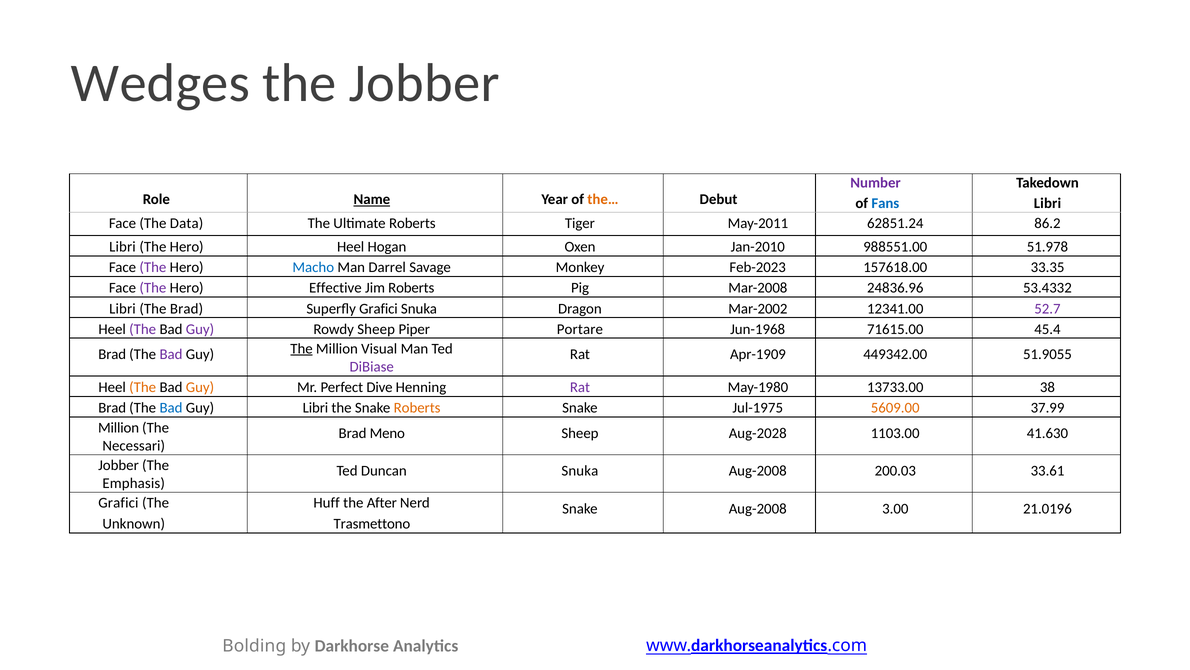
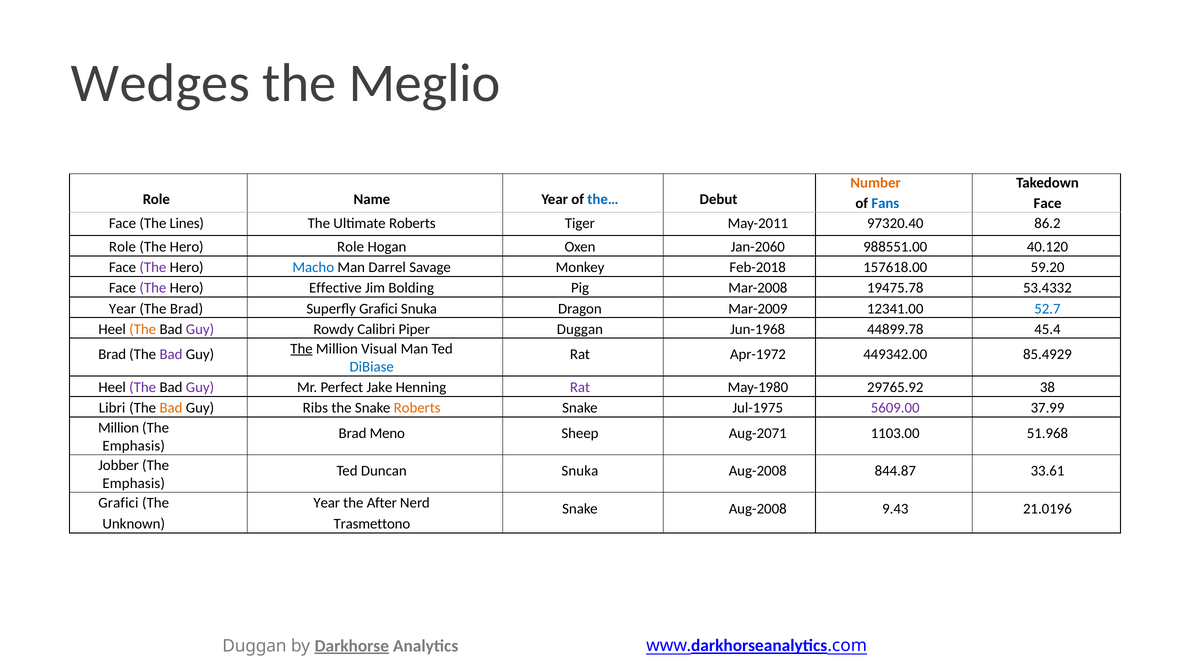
the Jobber: Jobber -> Meglio (424, 83)
Number colour: purple -> orange (876, 182)
Name underline: present -> none (372, 199)
the… colour: orange -> blue (603, 199)
Libri: Libri -> Face (1048, 203)
Data: Data -> Lines (187, 223)
62851.24: 62851.24 -> 97320.40 (895, 223)
Libri: Libri -> Role (122, 247)
Hero Heel: Heel -> Role (351, 247)
Jan-2010: Jan-2010 -> Jan-2060 (758, 247)
51.978: 51.978 -> 40.120 (1047, 247)
Feb-2023: Feb-2023 -> Feb-2018 (758, 267)
33.35: 33.35 -> 59.20 (1048, 267)
Jim Roberts: Roberts -> Bolding (411, 288)
24836.96: 24836.96 -> 19475.78 (895, 288)
Libri: Libri -> Year (123, 308)
Mar-2002: Mar-2002 -> Mar-2009 (758, 308)
52.7 colour: purple -> blue (1047, 308)
The colour: purple -> orange (143, 329)
Rowdy Sheep: Sheep -> Calibri (376, 329)
Piper Portare: Portare -> Duggan (580, 329)
71615.00: 71615.00 -> 44899.78 (895, 329)
Apr-1909: Apr-1909 -> Apr-1972 (758, 354)
51.9055: 51.9055 -> 85.4929 (1047, 354)
DiBiase colour: purple -> blue (372, 367)
The colour: orange -> purple (143, 387)
Guy colour: orange -> purple (200, 387)
Dive: Dive -> Jake (379, 387)
13733.00: 13733.00 -> 29765.92 (895, 387)
Brad: Brad -> Libri (112, 408)
Bad colour: blue -> orange (171, 408)
Guy Libri: Libri -> Ribs (315, 408)
5609.00 colour: orange -> purple (895, 408)
Aug-2028: Aug-2028 -> Aug-2071 (758, 433)
41.630: 41.630 -> 51.968 (1047, 433)
Necessari: Necessari -> Emphasis (134, 445)
200.03: 200.03 -> 844.87 (895, 471)
Huff: Huff -> Year (327, 503)
3.00: 3.00 -> 9.43 (895, 508)
Bolding: Bolding -> Duggan (254, 645)
Darkhorse underline: none -> present (352, 645)
